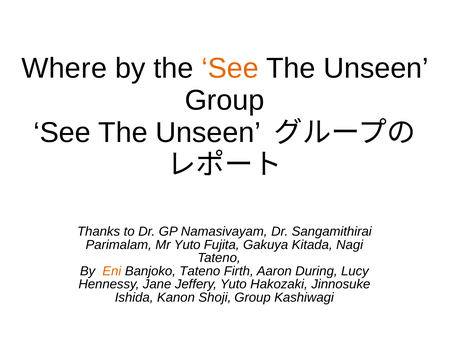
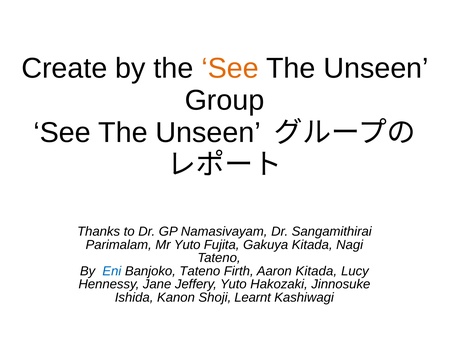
Where: Where -> Create (64, 68)
Eni colour: orange -> blue (112, 271)
Aaron During: During -> Kitada (316, 271)
Shoji Group: Group -> Learnt (253, 297)
